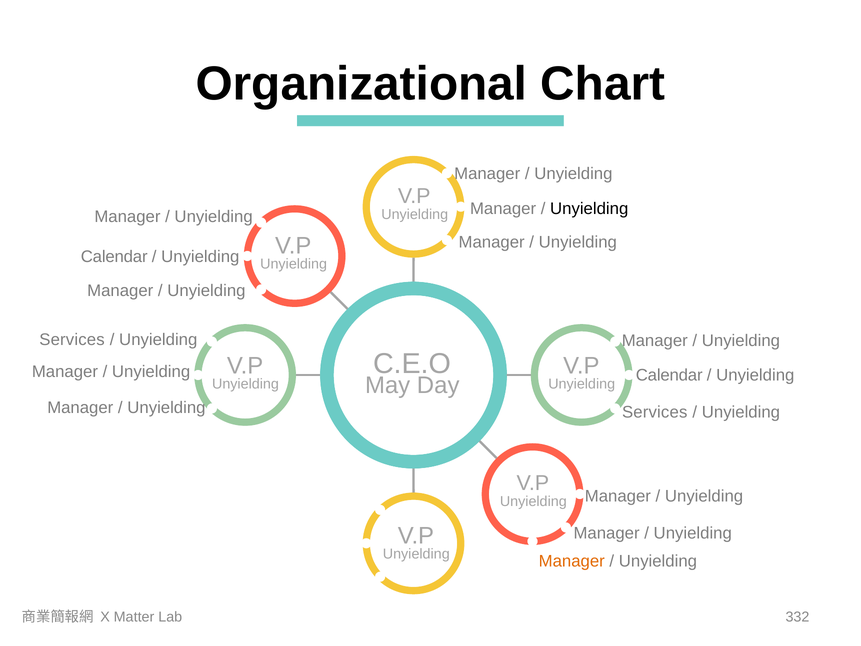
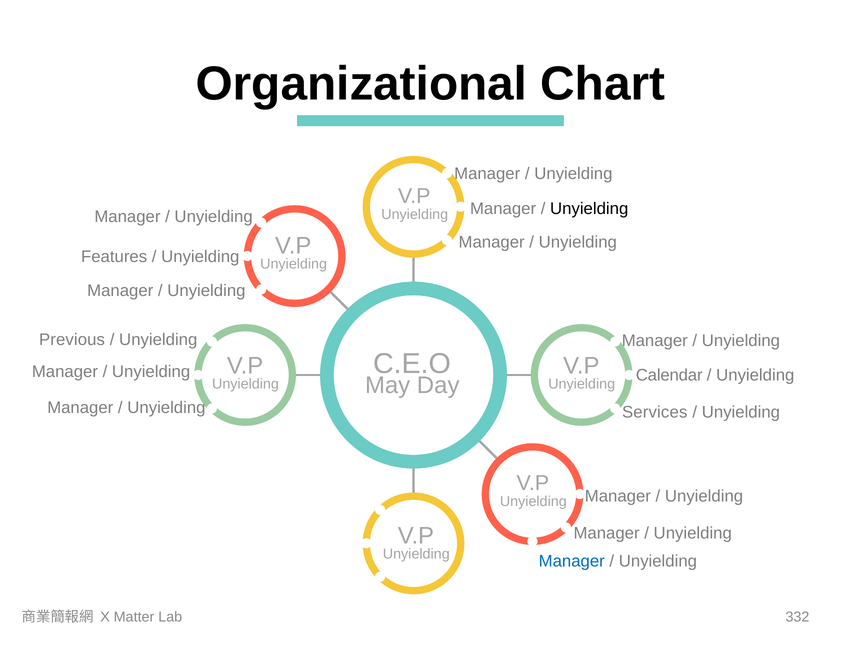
Calendar: Calendar -> Features (114, 257)
Services: Services -> Previous (72, 340)
Manager colour: orange -> blue (572, 561)
